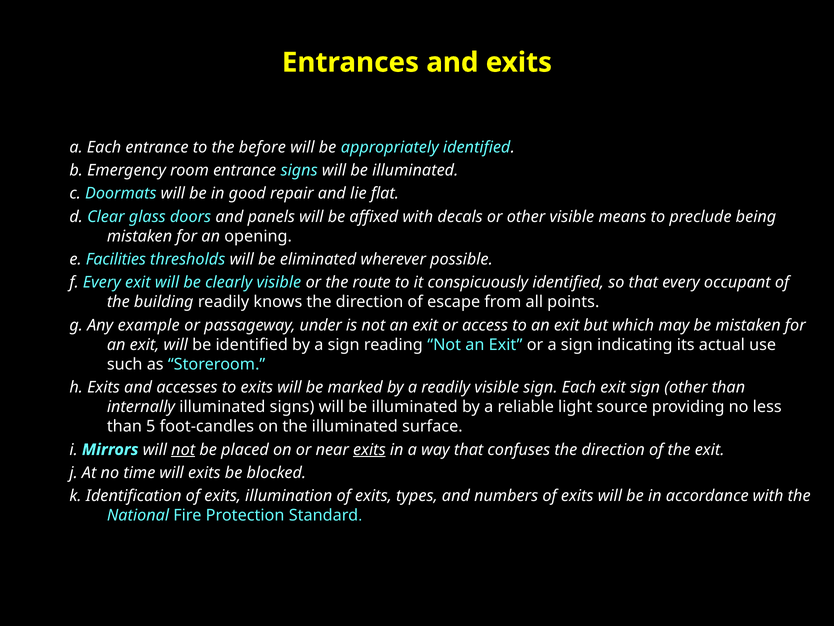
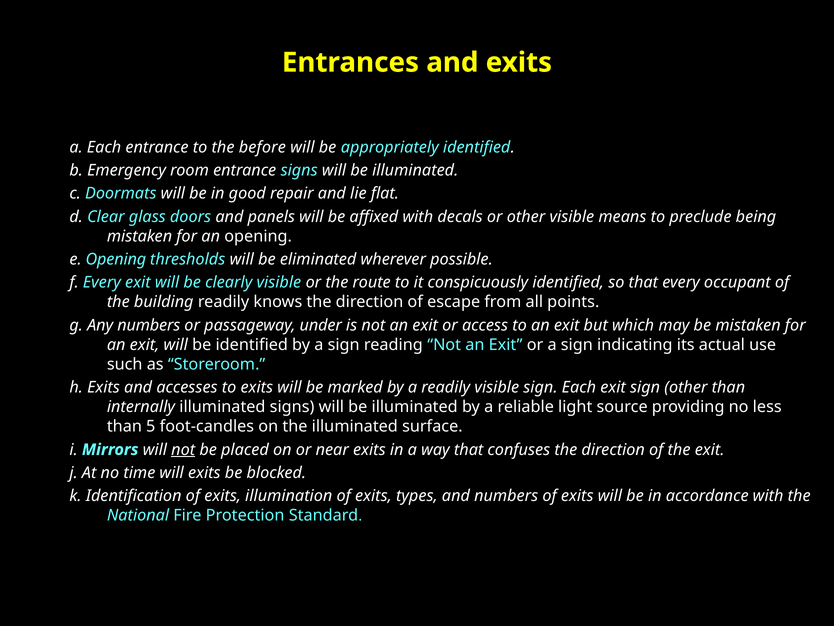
e Facilities: Facilities -> Opening (116, 259)
Any example: example -> numbers (149, 325)
exits underline: present -> none (369, 449)
